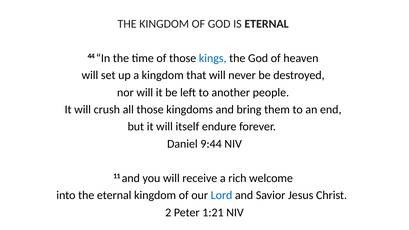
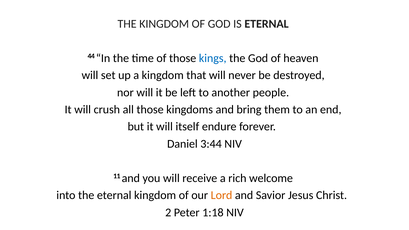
9:44: 9:44 -> 3:44 (211, 144)
Lord colour: blue -> orange (222, 195)
1:21: 1:21 -> 1:18 (213, 213)
